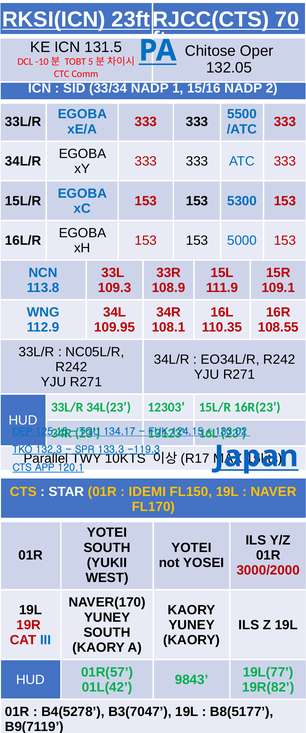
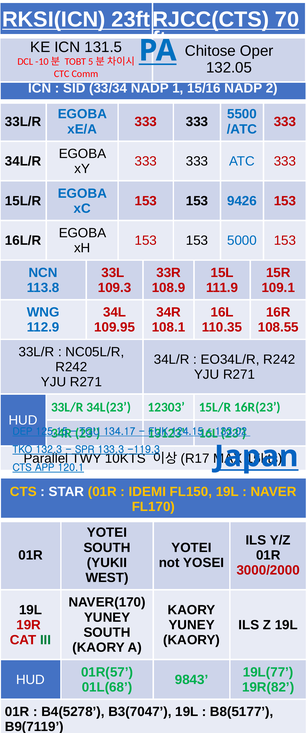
5300: 5300 -> 9426 (242, 201)
III colour: blue -> green (46, 639)
01L(42: 01L(42 -> 01L(68 (107, 686)
